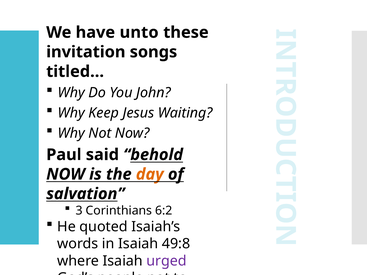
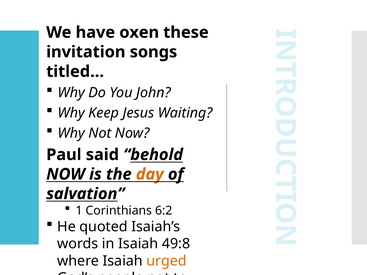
unto: unto -> oxen (139, 32)
3: 3 -> 1 (79, 211)
urged colour: purple -> orange (167, 261)
